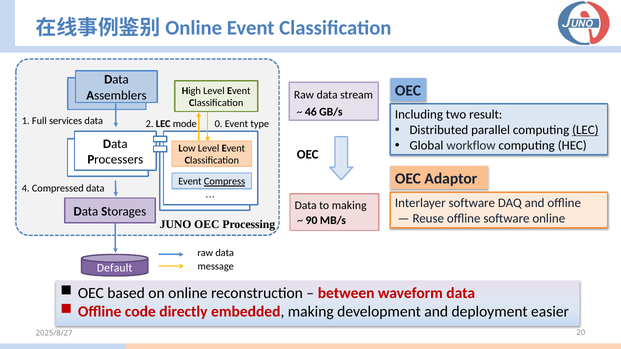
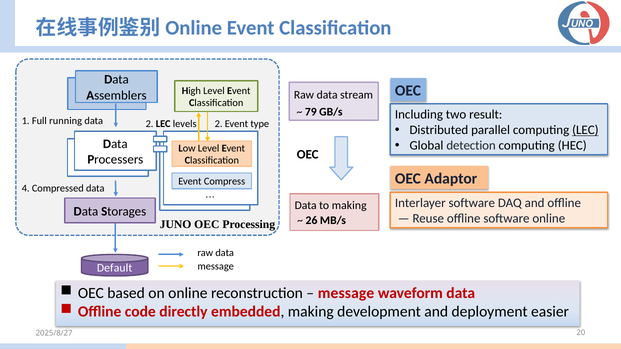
46: 46 -> 79 (311, 112)
services: services -> running (66, 121)
data 0: 0 -> 2 (219, 124)
mode: mode -> levels (185, 124)
workflow: workflow -> detection (471, 146)
Compress underline: present -> none (225, 182)
90: 90 -> 26 (312, 221)
between: between -> message (346, 293)
